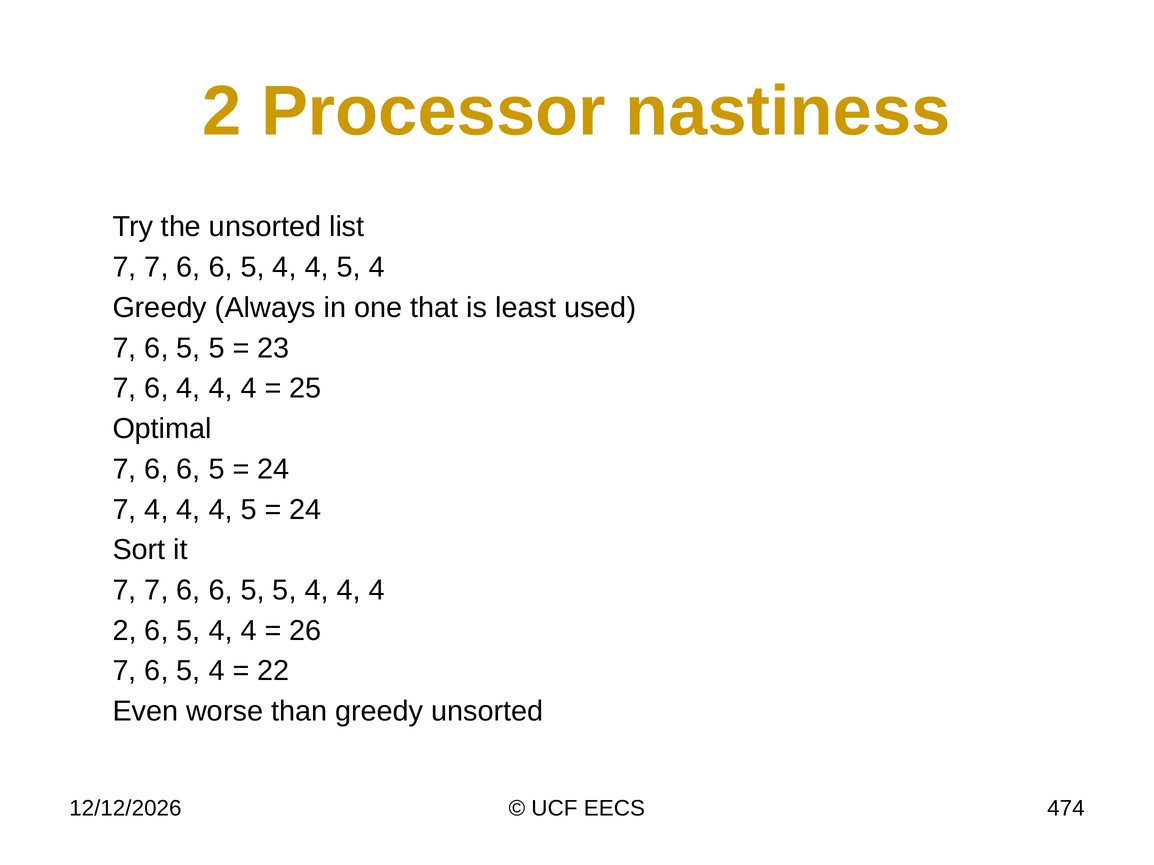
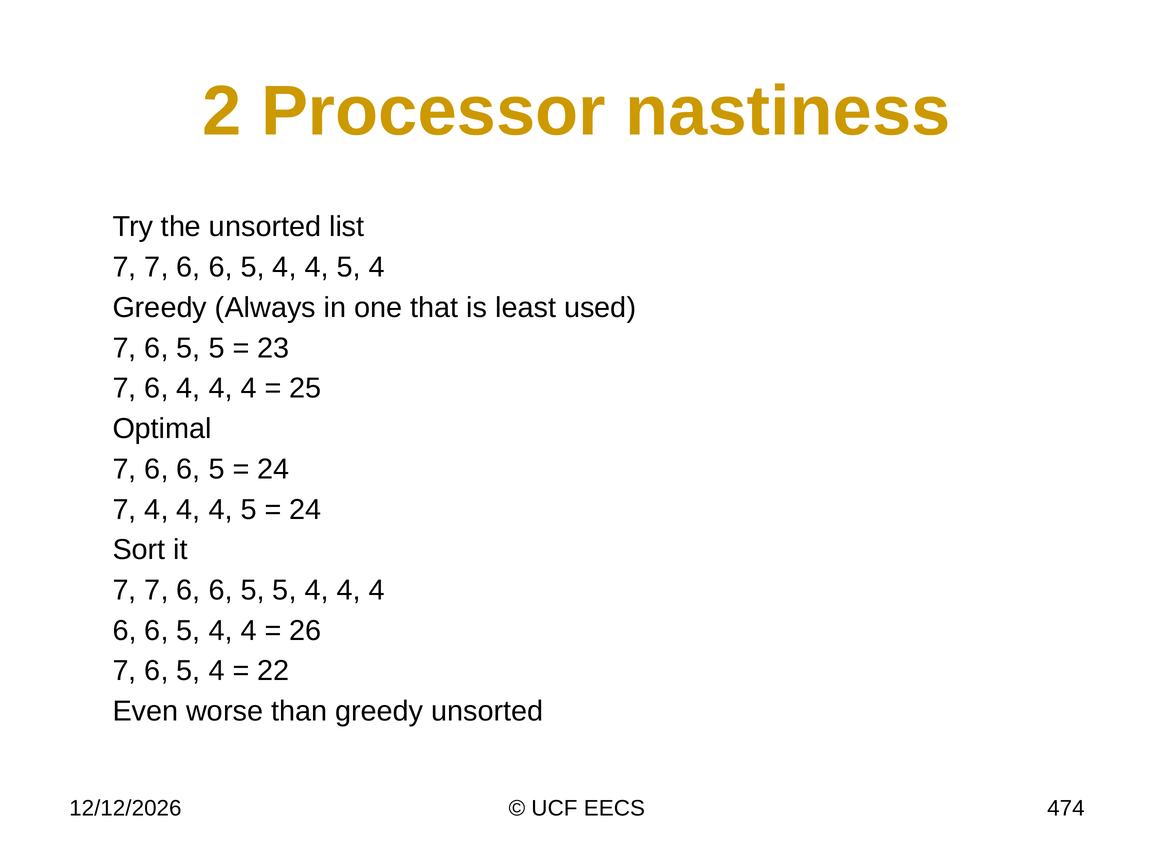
2: 2 -> 6 (125, 631)
